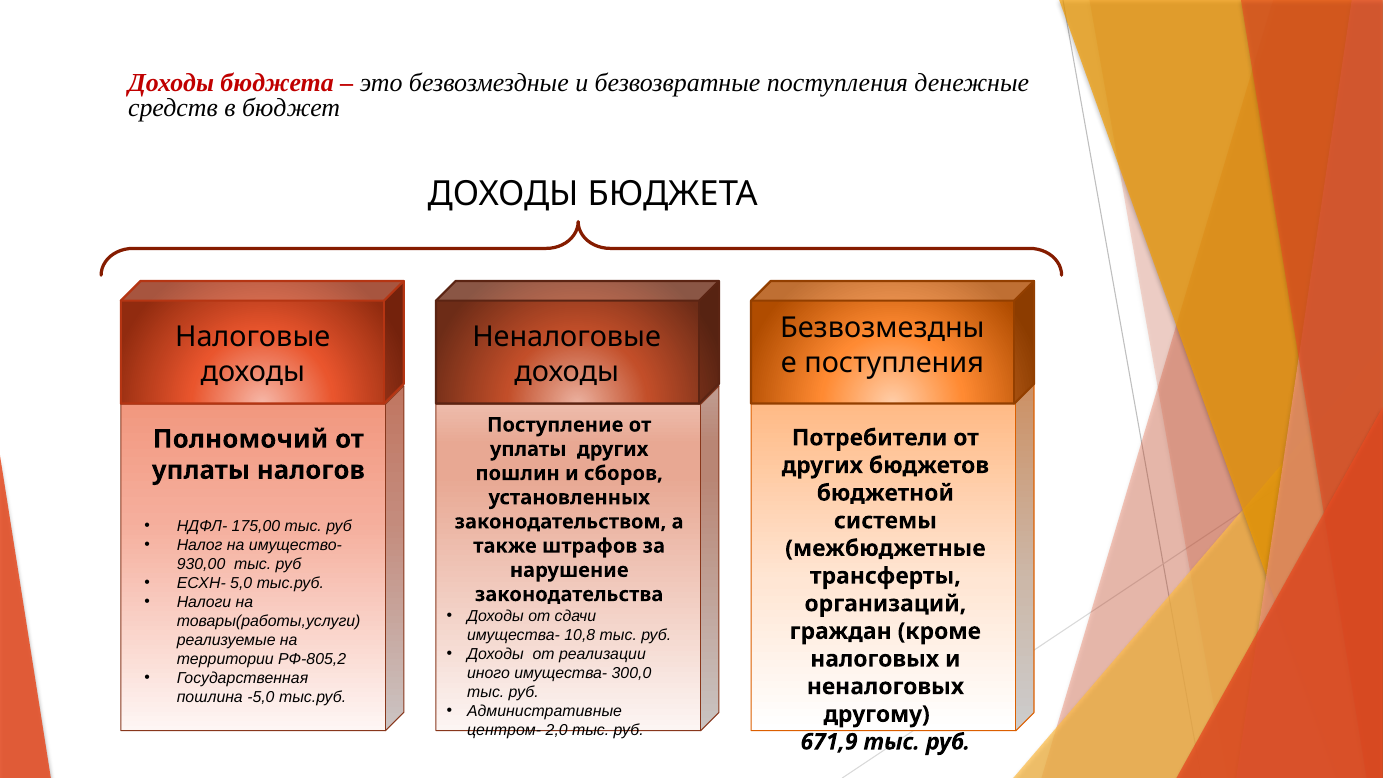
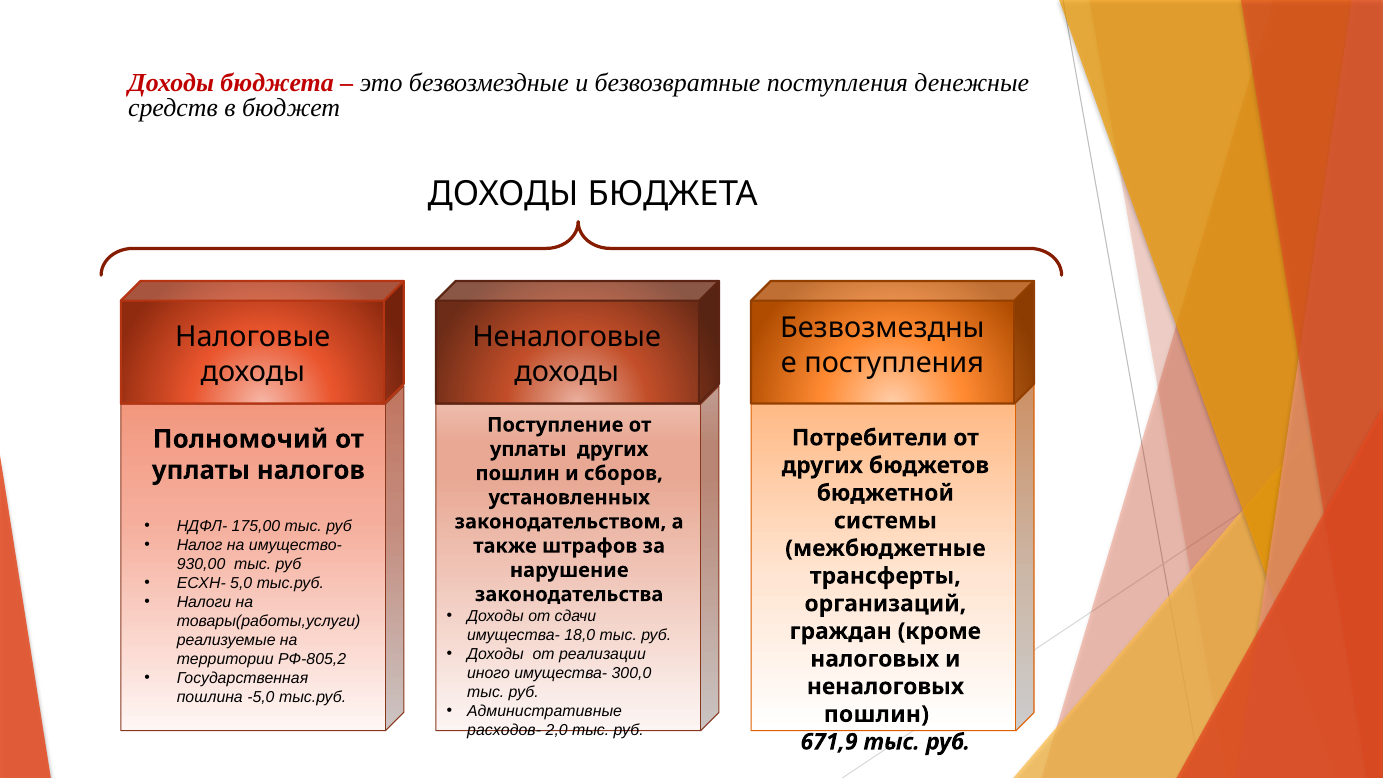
10,8: 10,8 -> 18,0 (580, 635)
другому: другому -> пошлин (876, 714)
центром-: центром- -> расходов- (504, 730)
